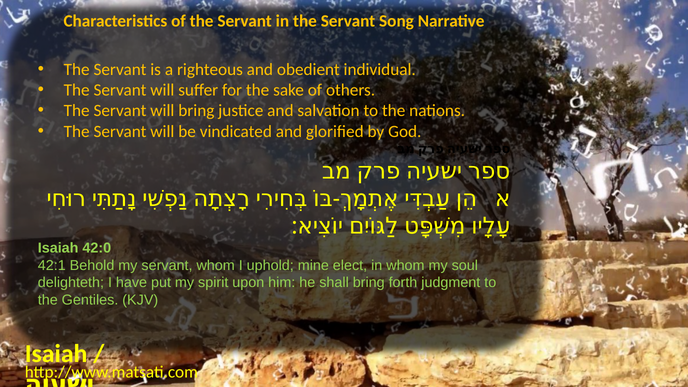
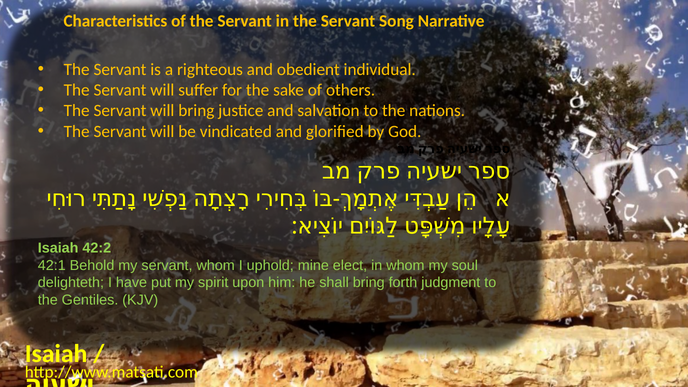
42:0: 42:0 -> 42:2 (97, 248)
